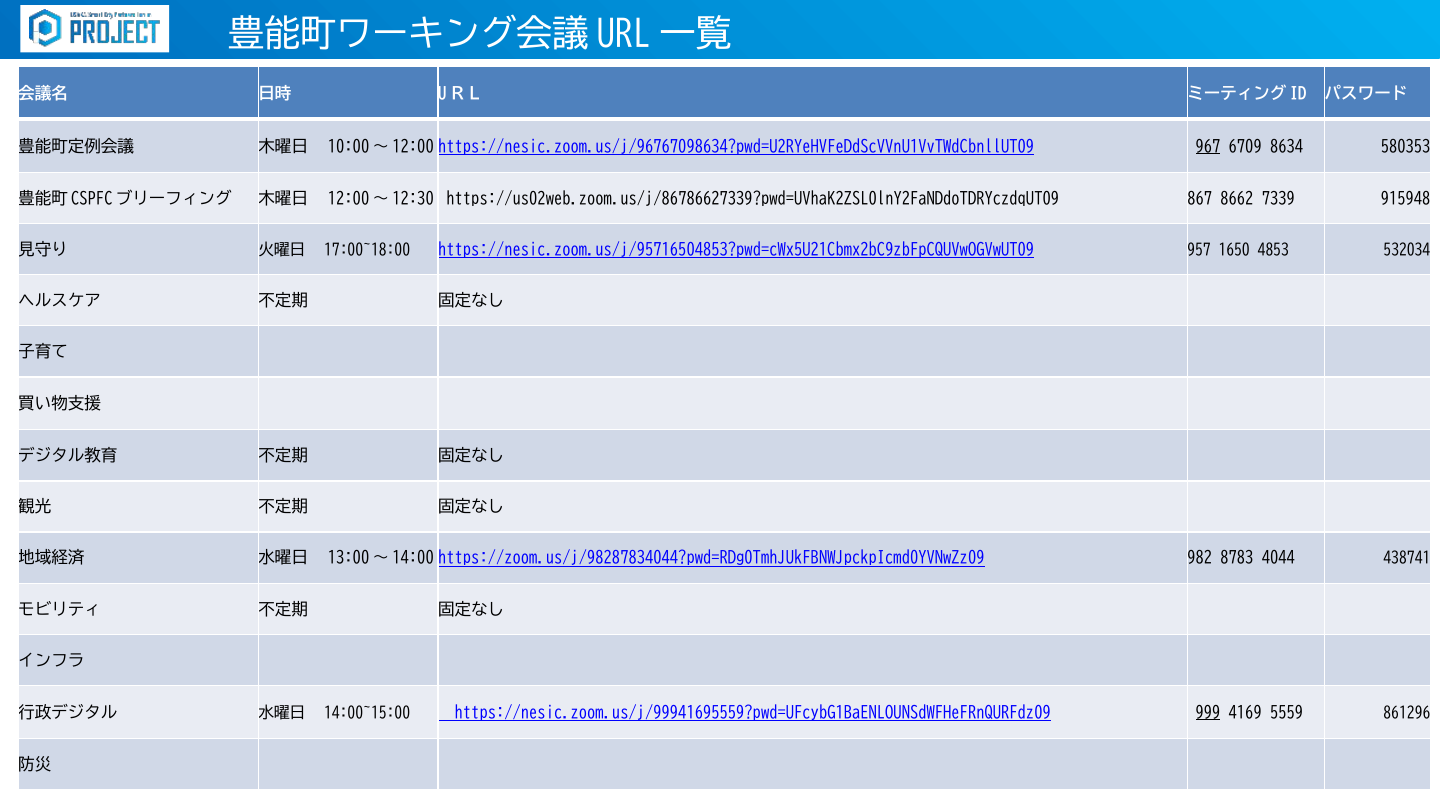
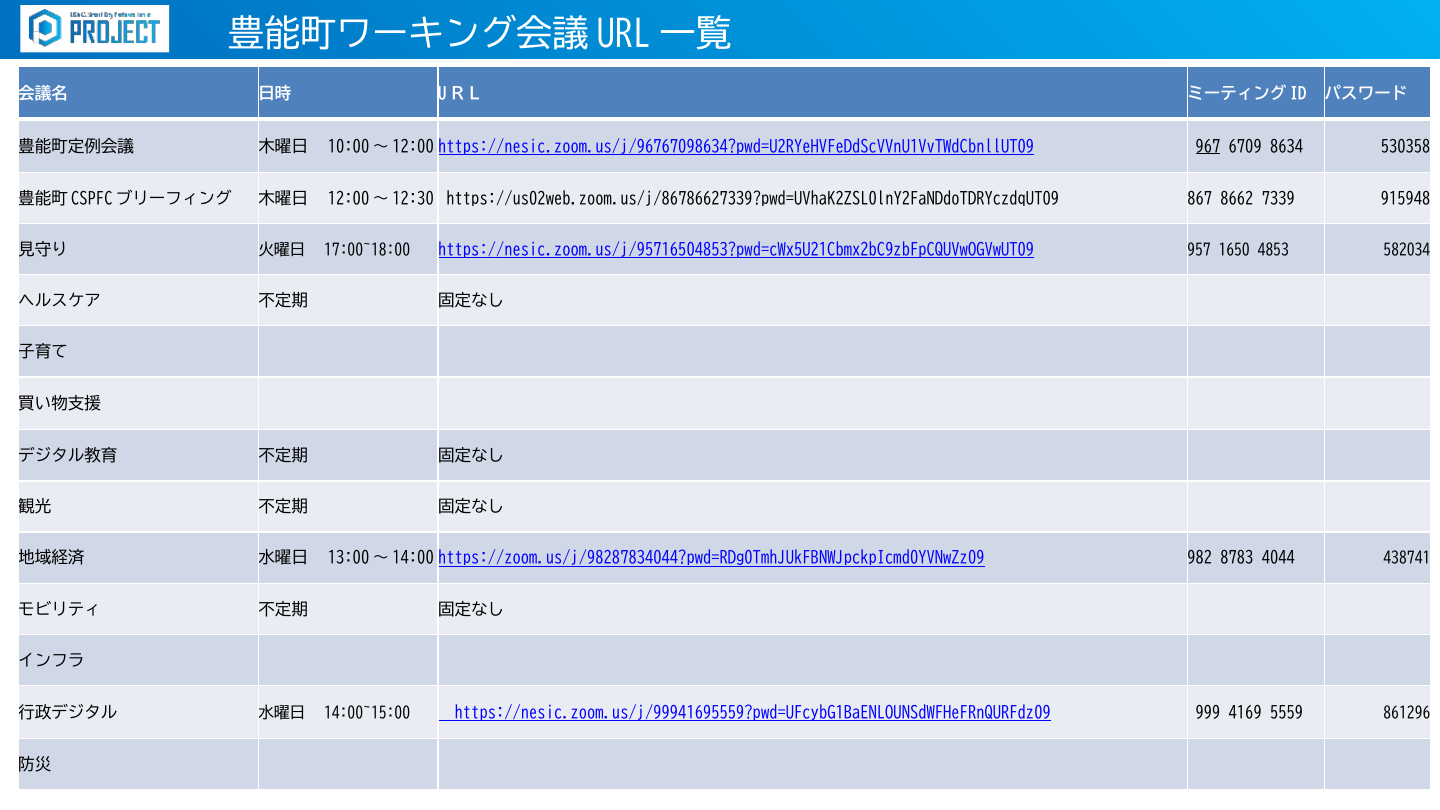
580353: 580353 -> 530358 (1406, 147)
532034: 532034 -> 582034 (1407, 250)
999 underline: present -> none (1208, 713)
